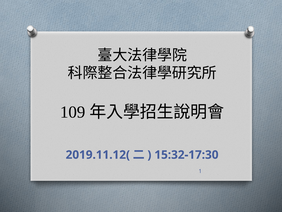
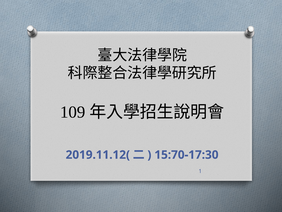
15:32-17:30: 15:32-17:30 -> 15:70-17:30 (186, 154)
